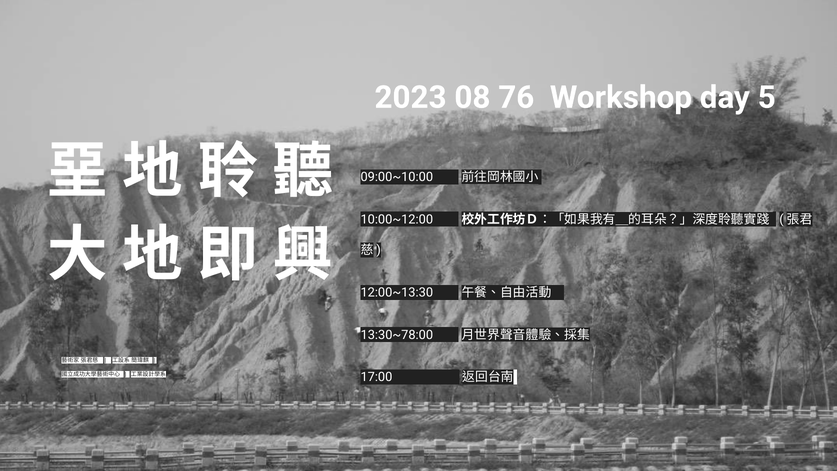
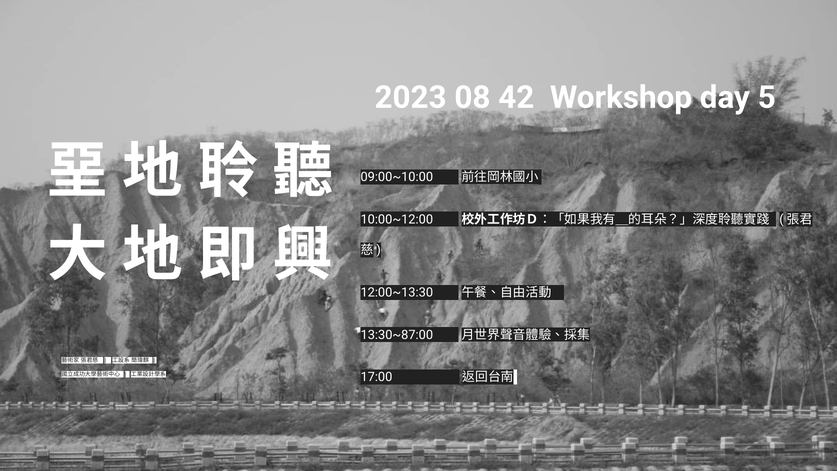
76: 76 -> 42 (516, 97)
13:30~78:00: 13:30~78:00 -> 13:30~87:00 (397, 335)
